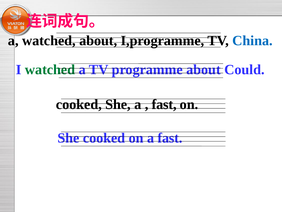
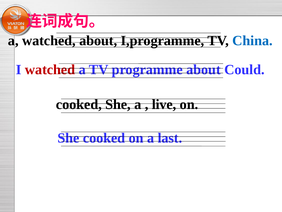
watched colour: green -> red (50, 69)
fast: fast -> live (164, 104)
a fast: fast -> last (170, 138)
